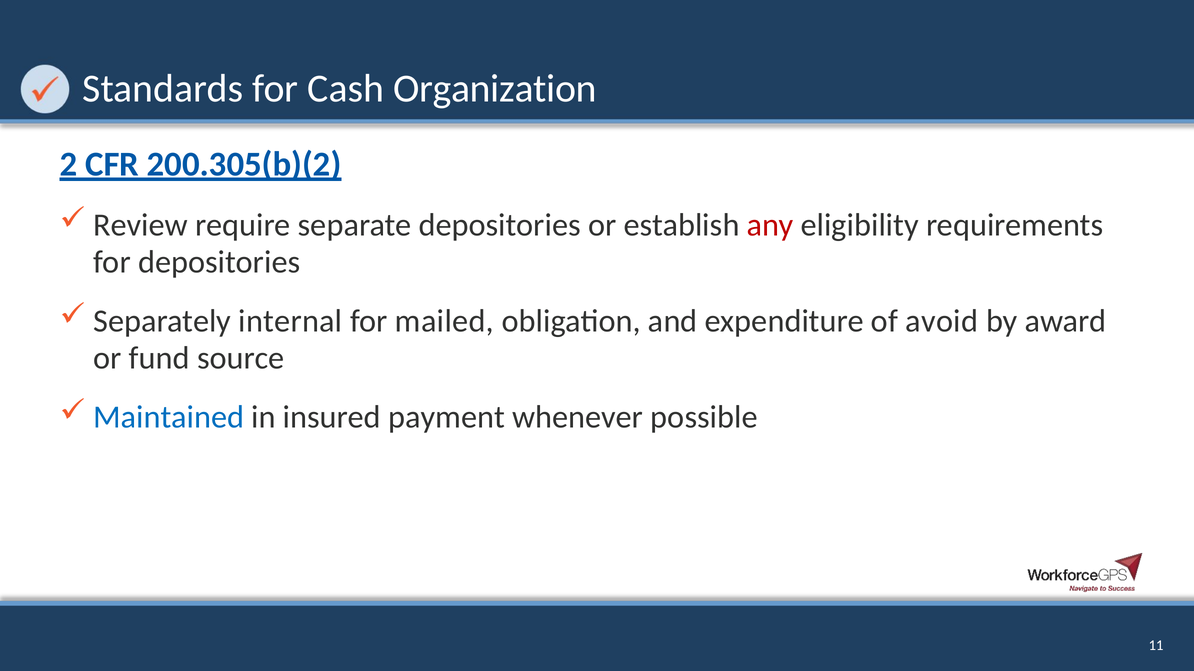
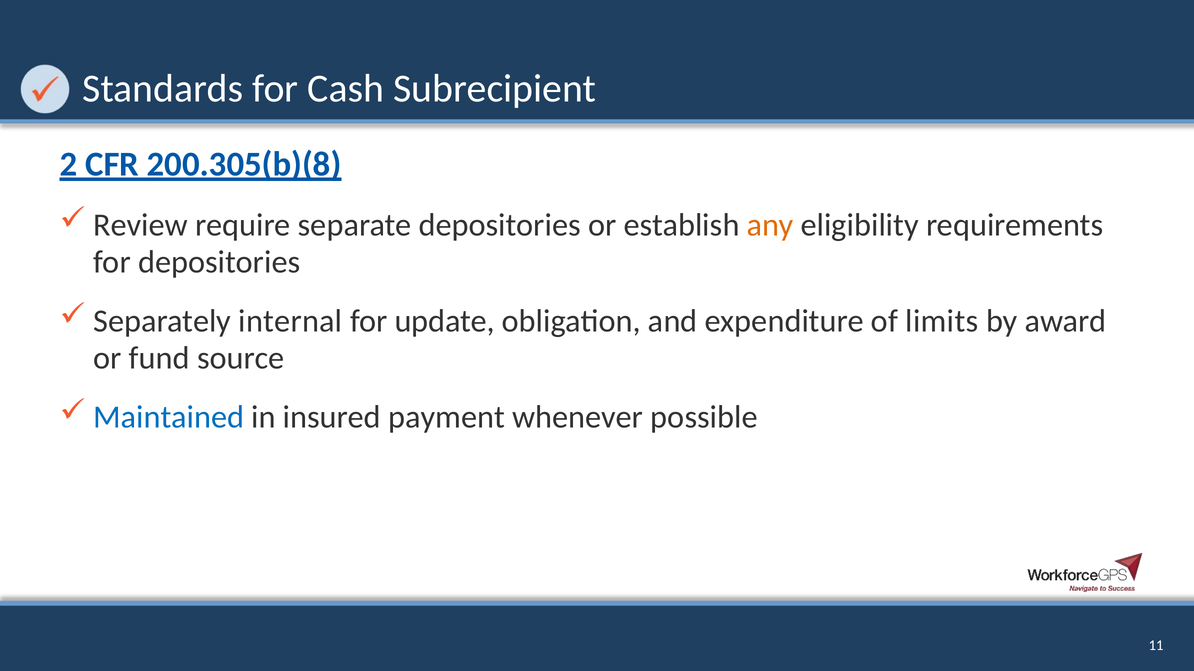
Organization: Organization -> Subrecipient (495, 89)
200.305(b)(2: 200.305(b)(2 -> 200.305(b)(8 (244, 164)
any colour: red -> orange (770, 225)
mailed: mailed -> update (445, 321)
avoid: avoid -> limits (942, 321)
